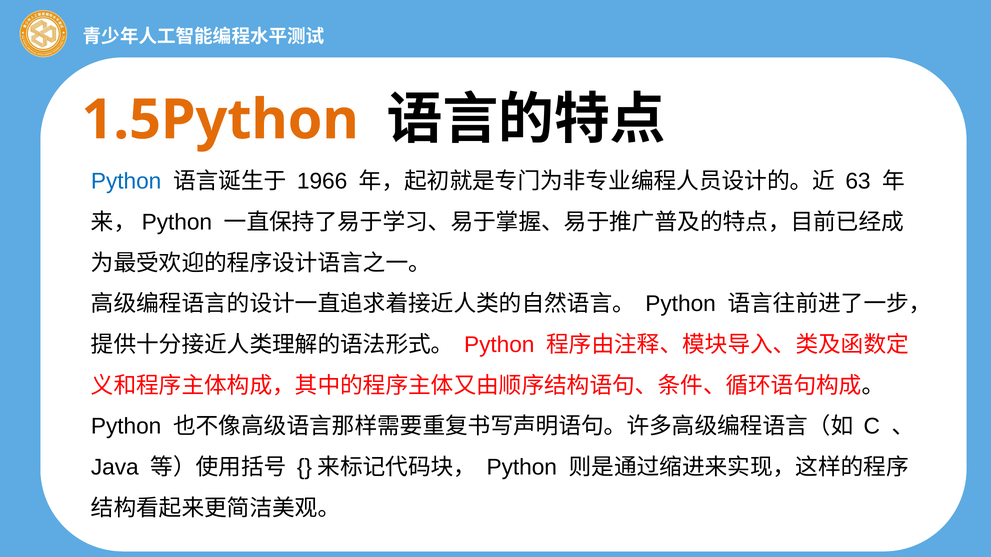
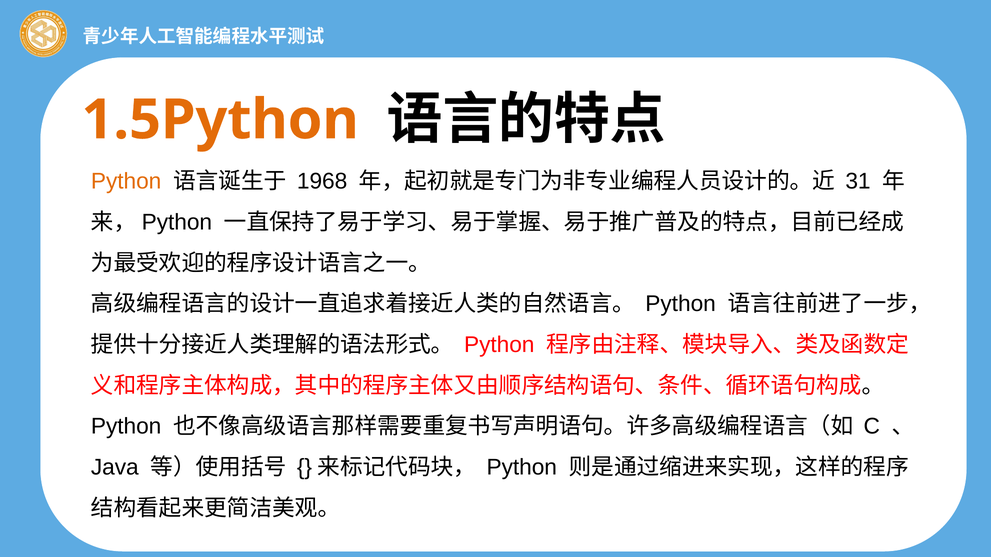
Python colour: blue -> orange (126, 182)
1966: 1966 -> 1968 (322, 182)
63: 63 -> 31 (858, 182)
